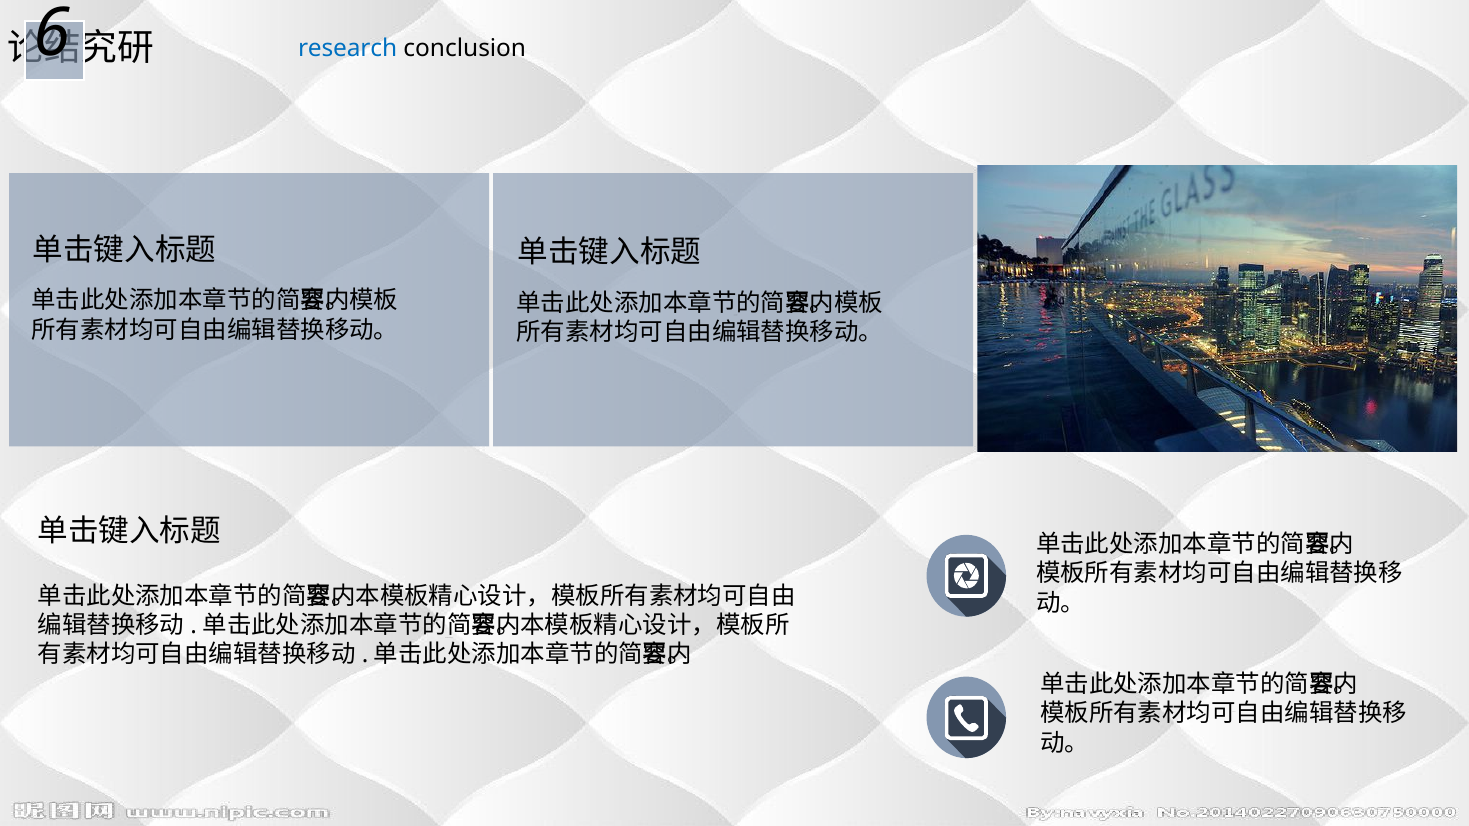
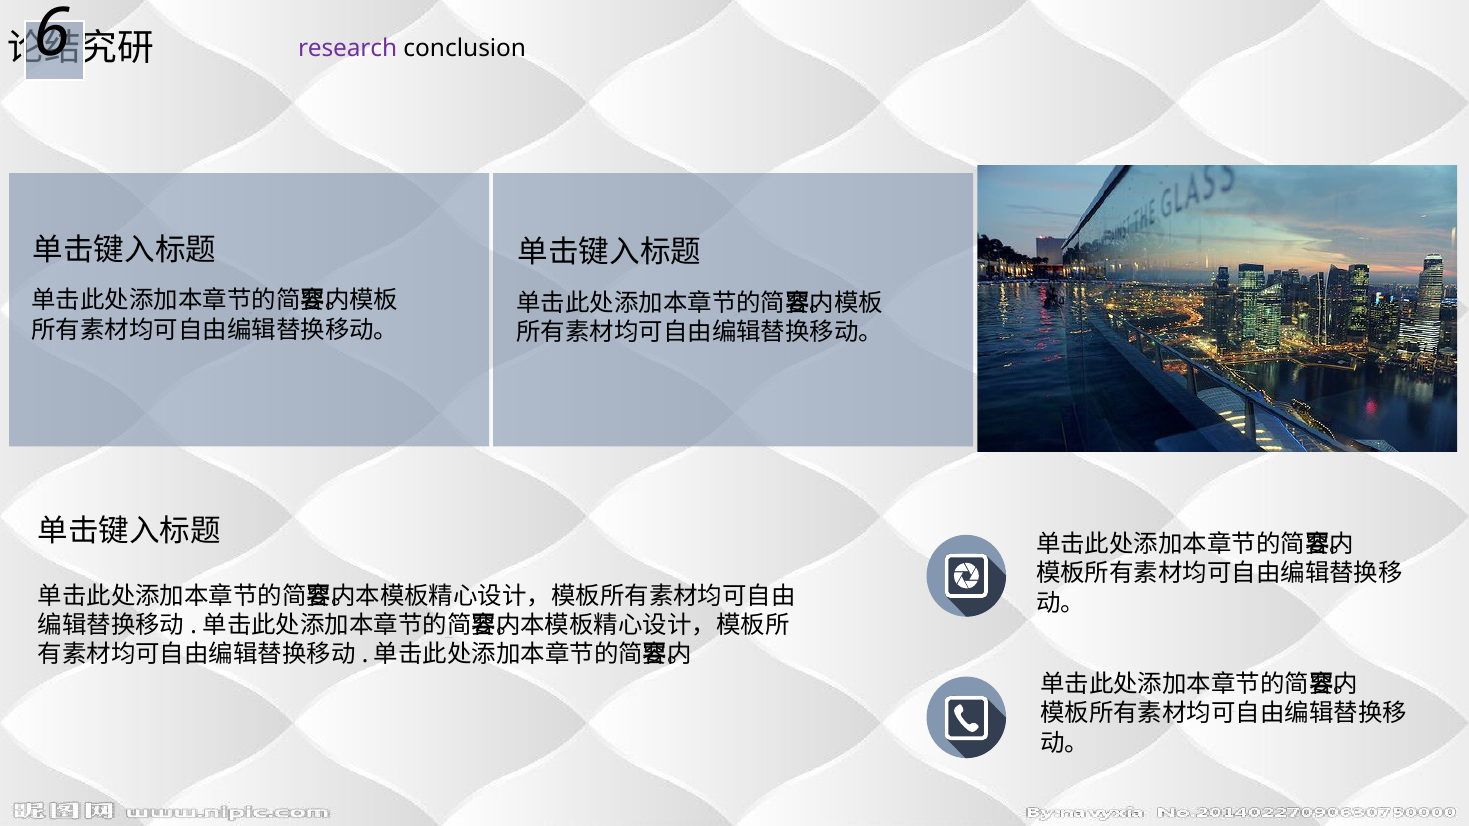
research colour: blue -> purple (348, 48)
